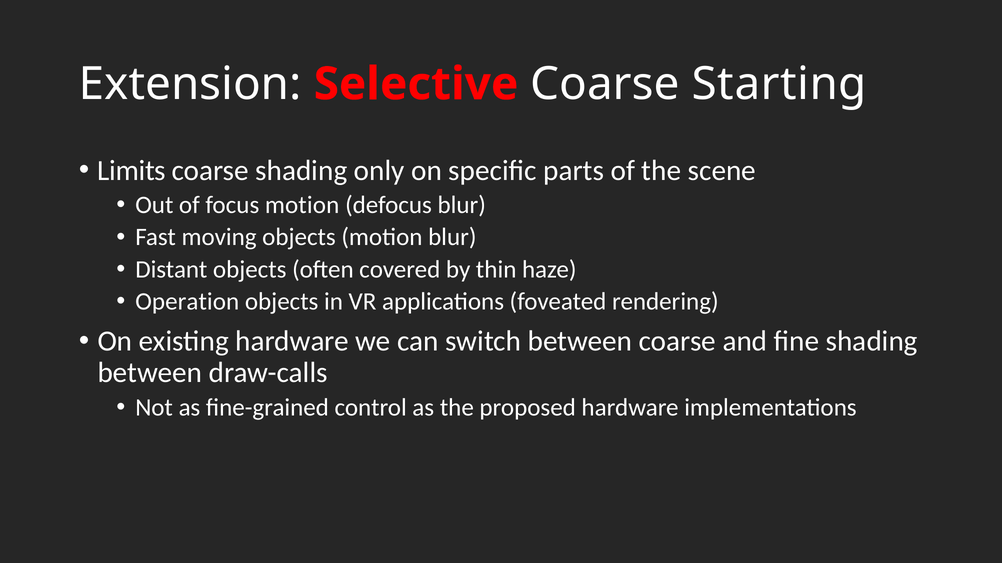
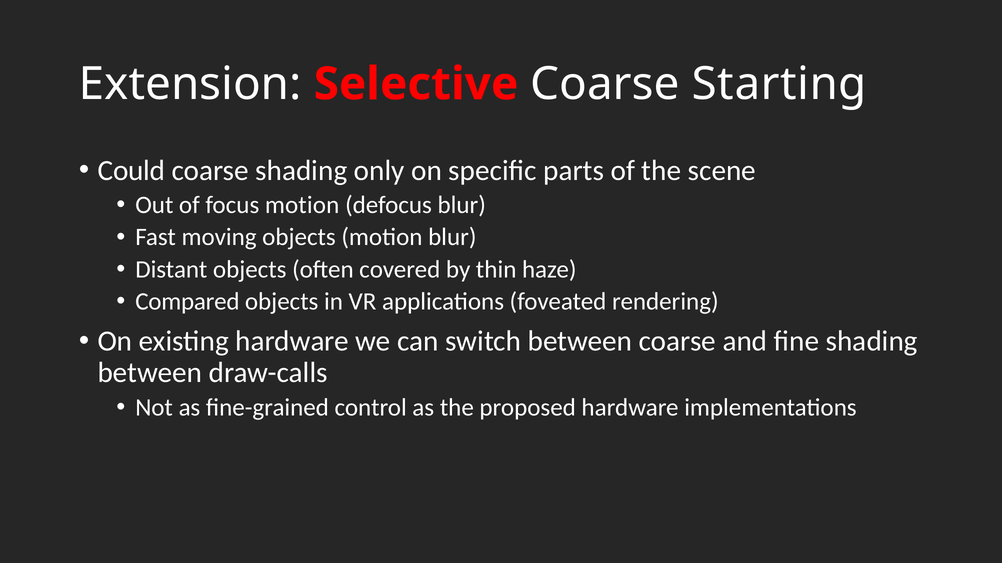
Limits: Limits -> Could (131, 171)
Operation: Operation -> Compared (187, 302)
